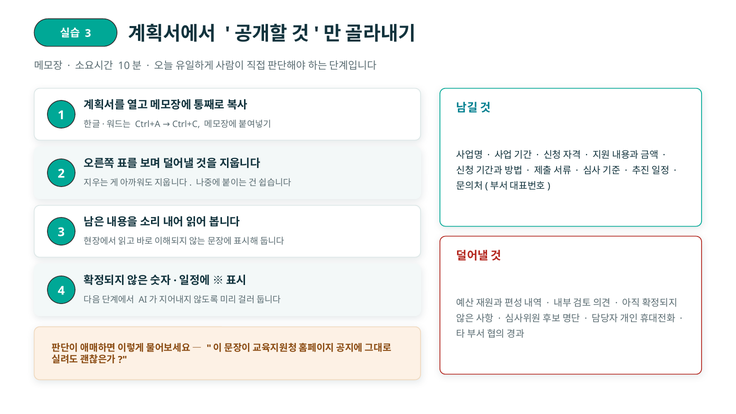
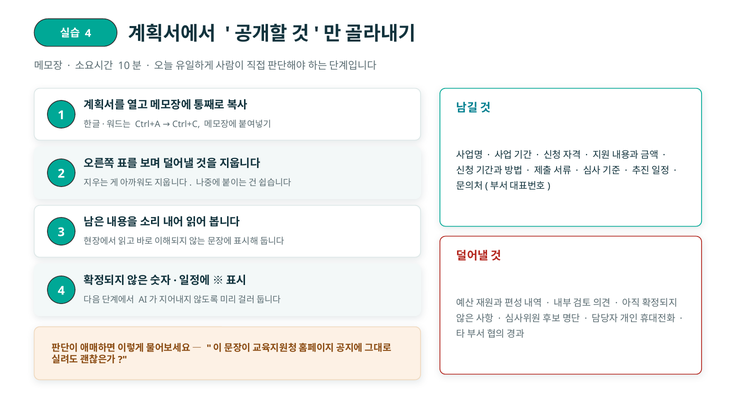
3: 3 -> 4 (88, 33)
